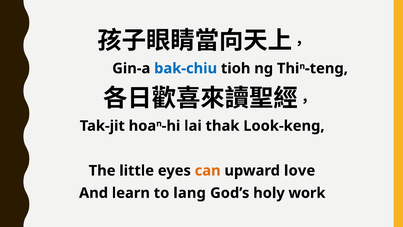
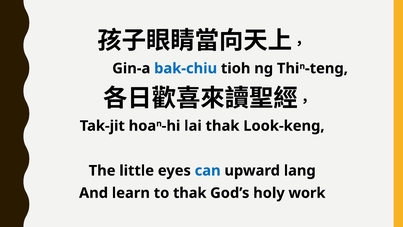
can colour: orange -> blue (208, 170)
love: love -> lang (300, 170)
to lang: lang -> thak (190, 193)
